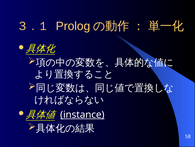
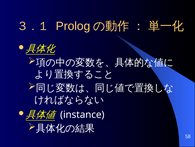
instance underline: present -> none (82, 114)
